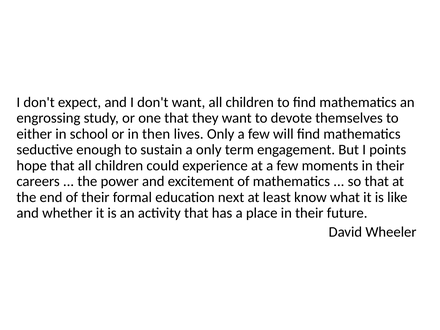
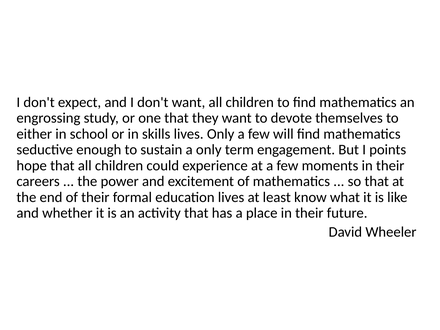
then: then -> skills (156, 134)
education next: next -> lives (231, 197)
